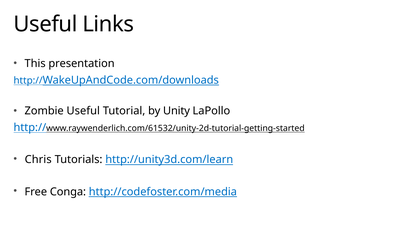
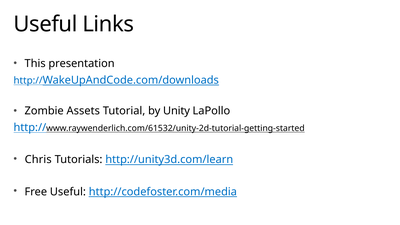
Zombie Useful: Useful -> Assets (83, 111)
Free Conga: Conga -> Useful (68, 192)
